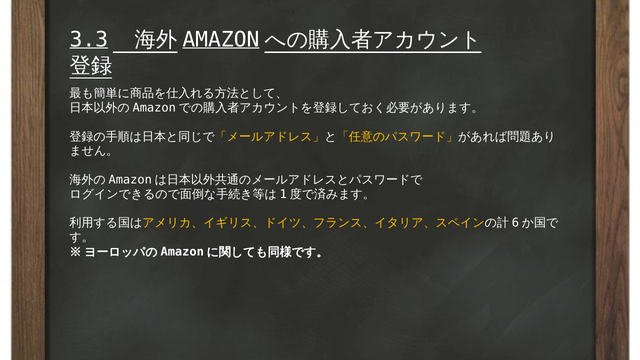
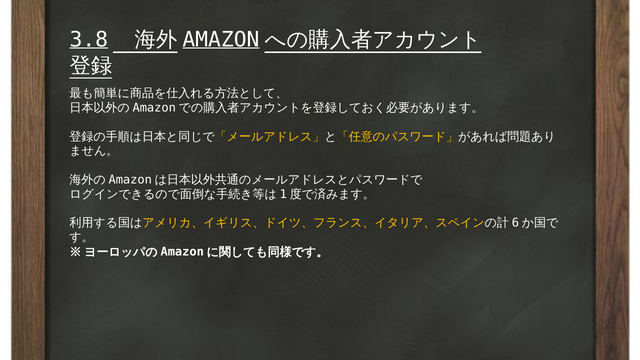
3.3: 3.3 -> 3.8 (89, 40)
